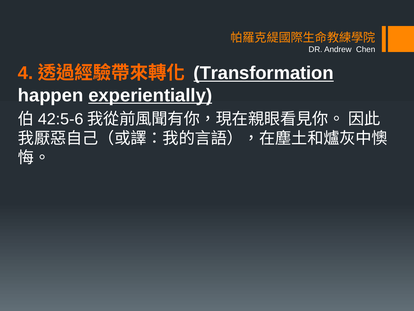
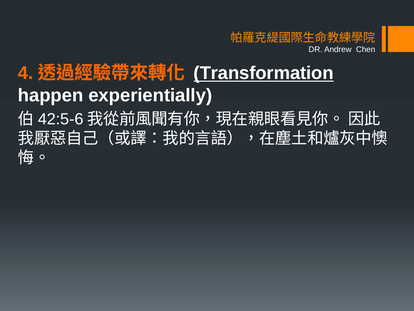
experientially underline: present -> none (150, 95)
